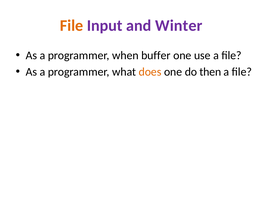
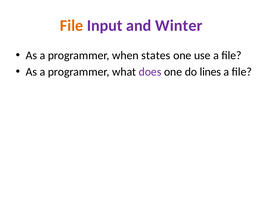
buffer: buffer -> states (156, 55)
does colour: orange -> purple (150, 72)
then: then -> lines (210, 72)
